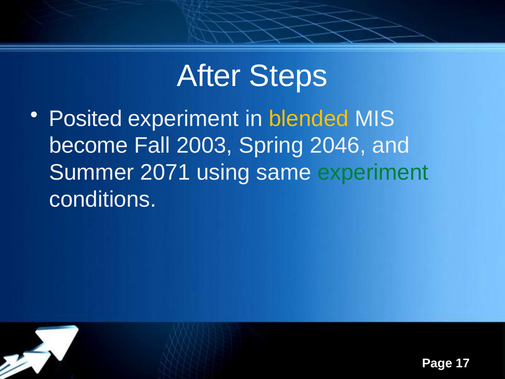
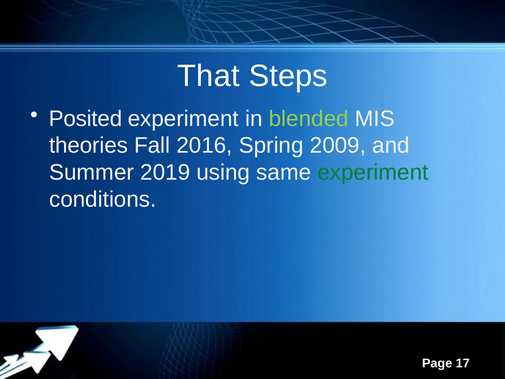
After: After -> That (208, 76)
blended colour: yellow -> light green (309, 119)
become: become -> theories (89, 145)
2003: 2003 -> 2016 (204, 145)
2046: 2046 -> 2009 (338, 145)
2071: 2071 -> 2019 (165, 172)
